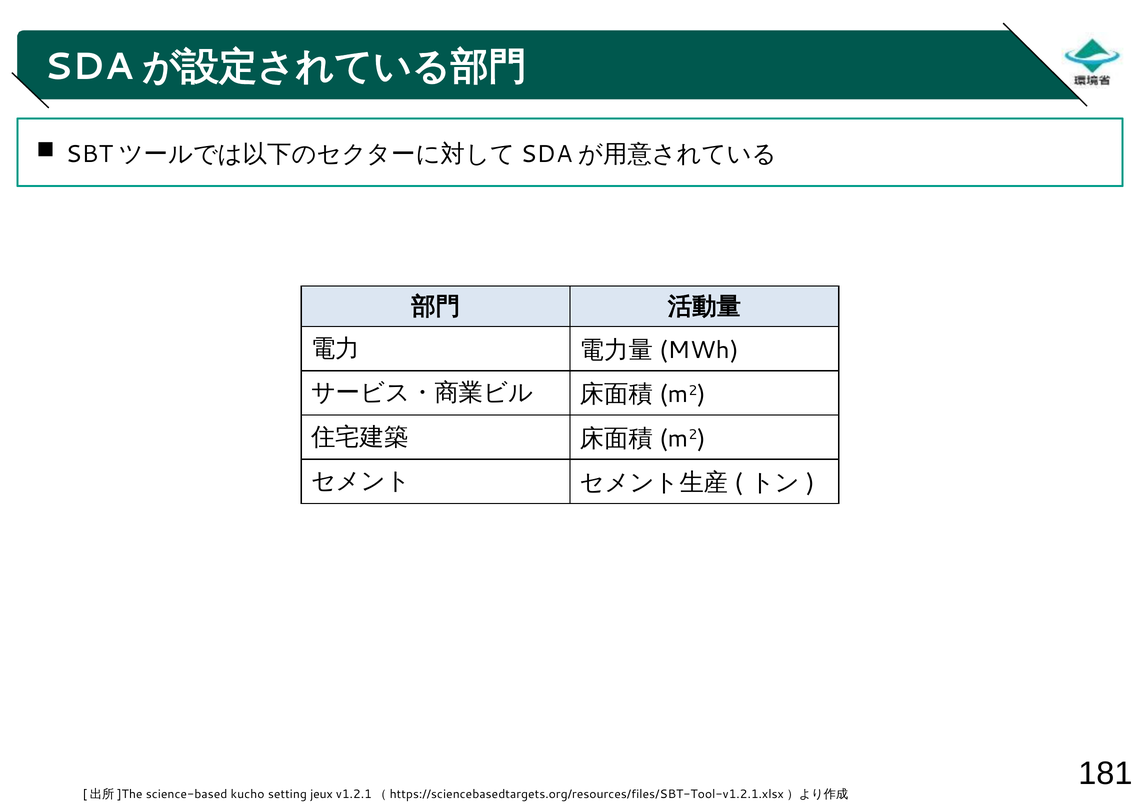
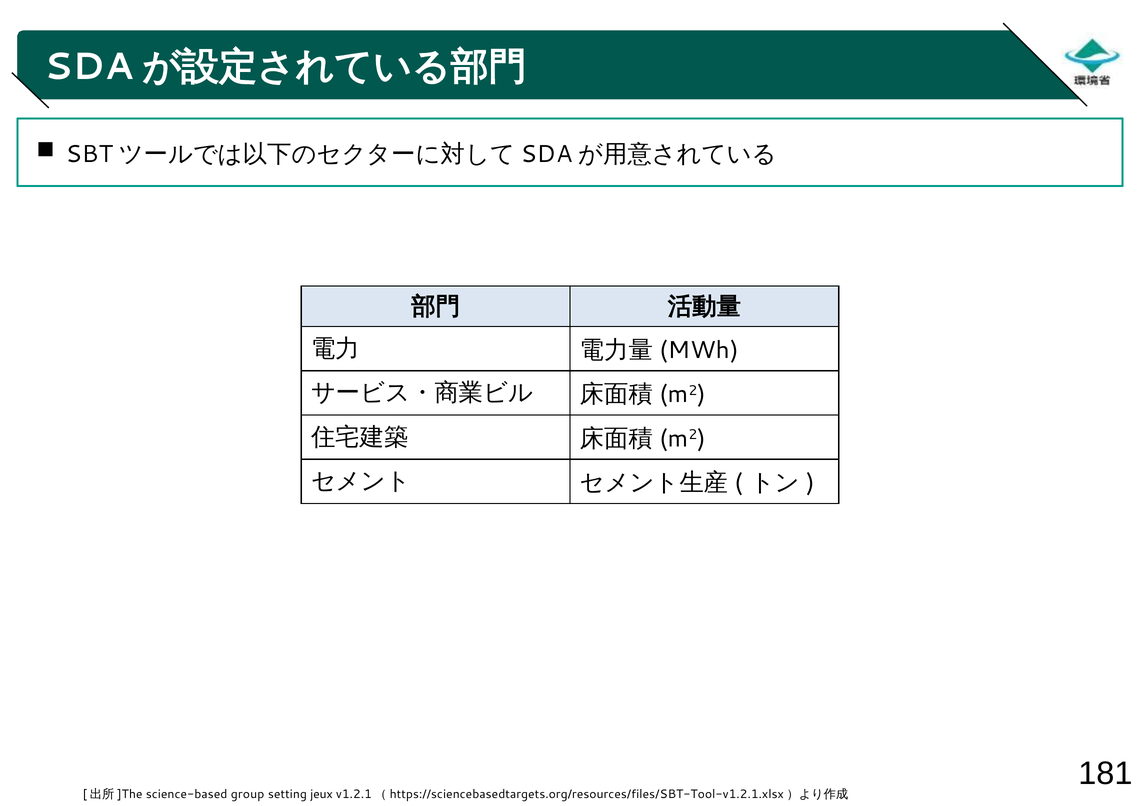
kucho: kucho -> group (248, 794)
